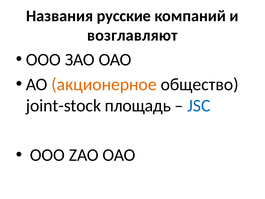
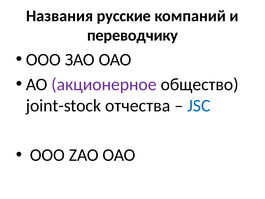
возглавляют: возглавляют -> переводчику (133, 35)
акционерное colour: orange -> purple (104, 84)
площадь: площадь -> отчества (138, 105)
